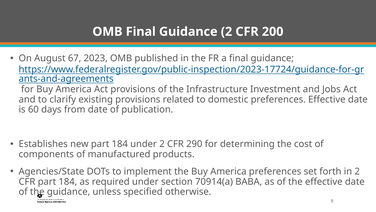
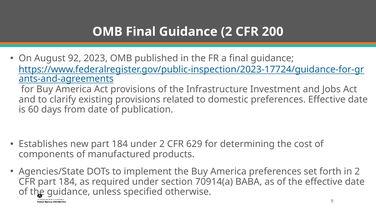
67: 67 -> 92 (75, 58)
290: 290 -> 629 (194, 144)
